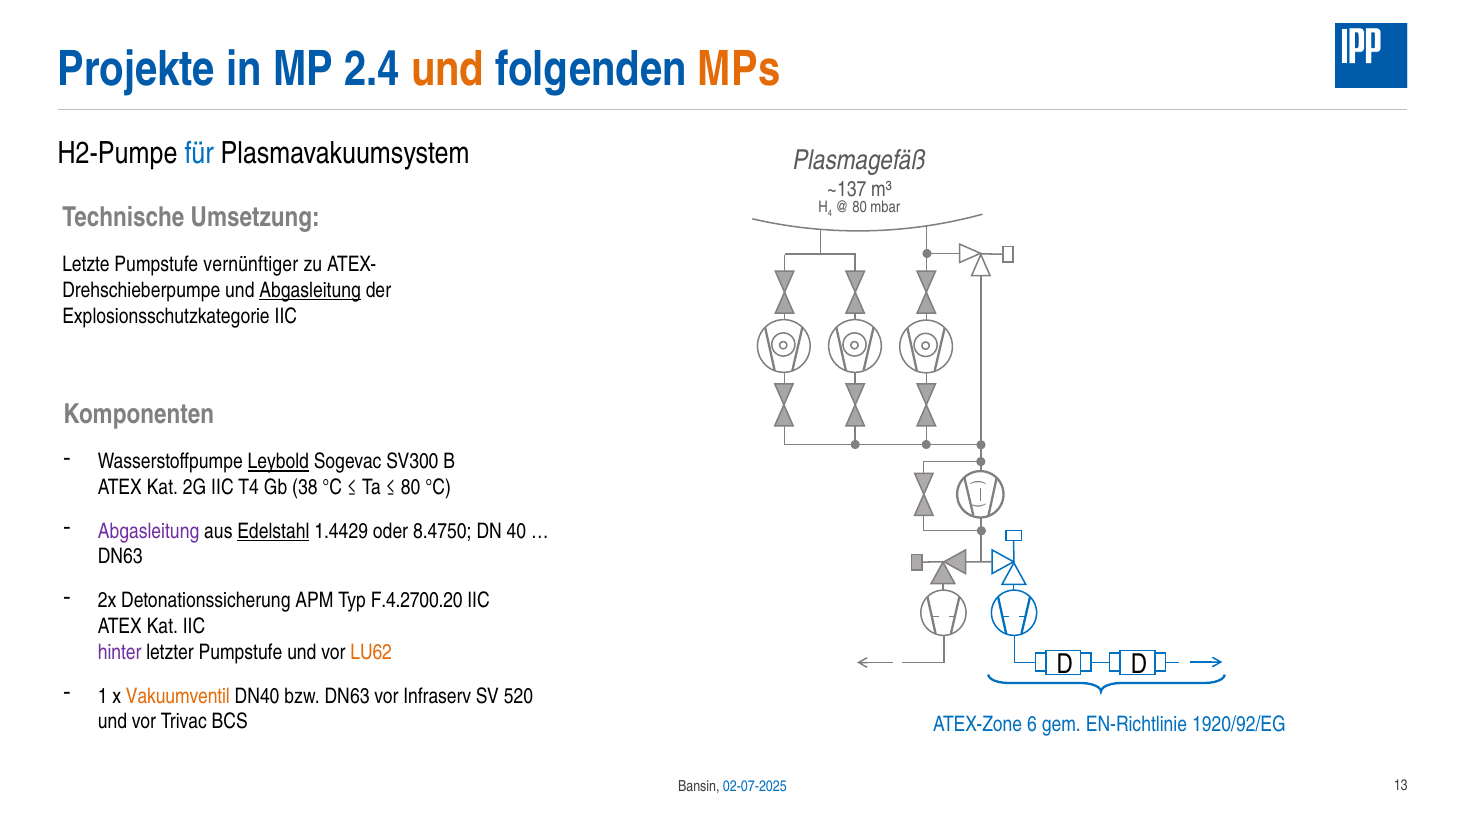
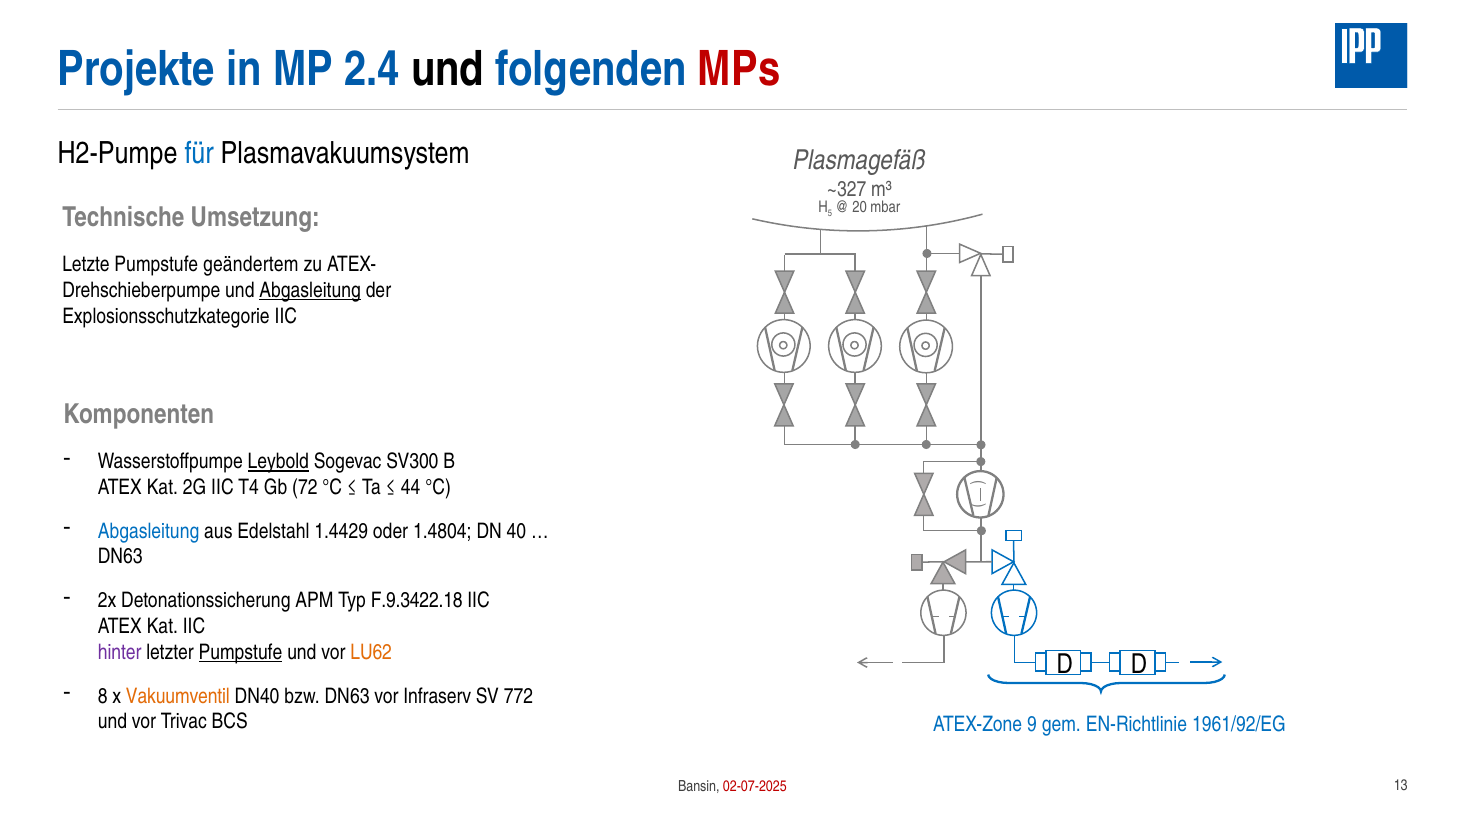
und colour: orange -> black (448, 70)
MPs colour: orange -> red (739, 70)
~137: ~137 -> ~327 (847, 189)
4: 4 -> 5 (830, 213)
80: 80 -> 20 (860, 207)
vernünftiger: vernünftiger -> geändertem (251, 265)
38: 38 -> 72 (305, 487)
80: 80 -> 44 (411, 487)
Abgasleitung colour: purple -> blue (149, 531)
Edelstahl underline: present -> none (273, 531)
8.4750: 8.4750 -> 1.4804 (442, 531)
F.4.2700.20: F.4.2700.20 -> F.9.3422.18 (417, 601)
Pumpstufe underline: none -> present (241, 652)
1: 1 -> 8 (103, 696)
520: 520 -> 772 (518, 696)
6: 6 -> 9 (1032, 724)
1920/92/EG: 1920/92/EG -> 1961/92/EG (1239, 724)
02-07-2025 colour: blue -> red (755, 787)
